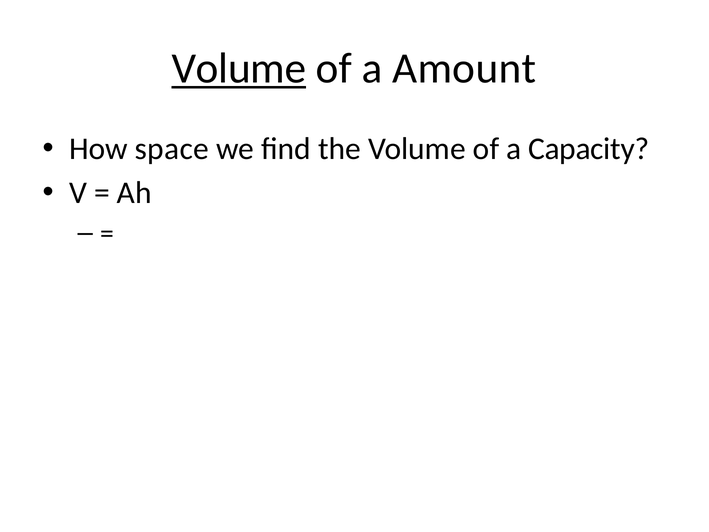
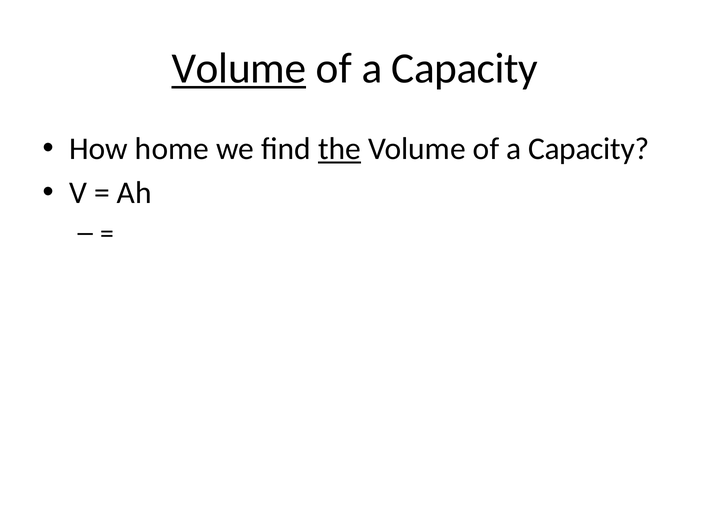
Amount: Amount -> Capacity (465, 69)
space: space -> home (172, 149)
the underline: none -> present (340, 149)
